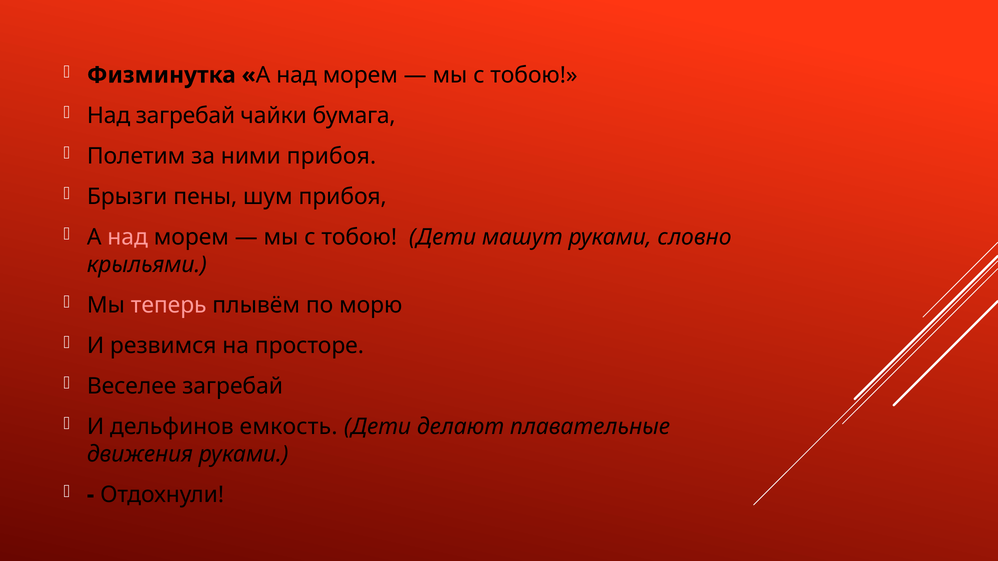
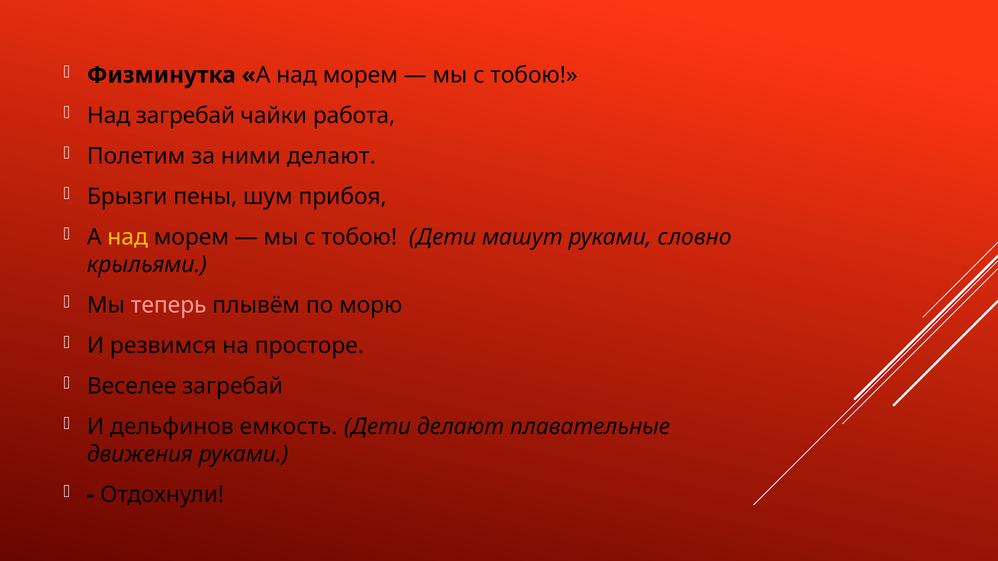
бумага: бумага -> работа (354, 116)
ними прибоя: прибоя -> делают (331, 156)
над colour: pink -> yellow (128, 237)
